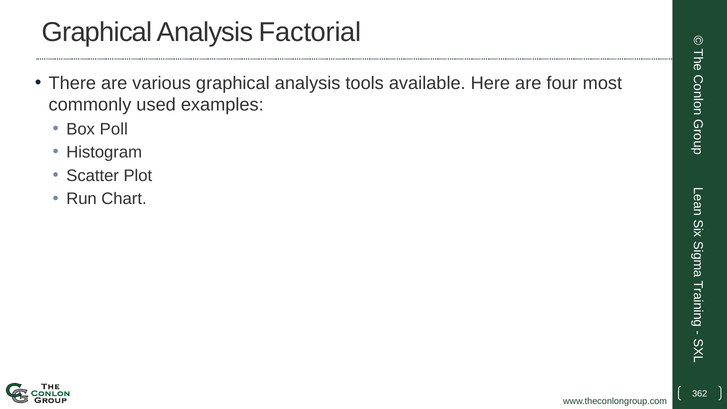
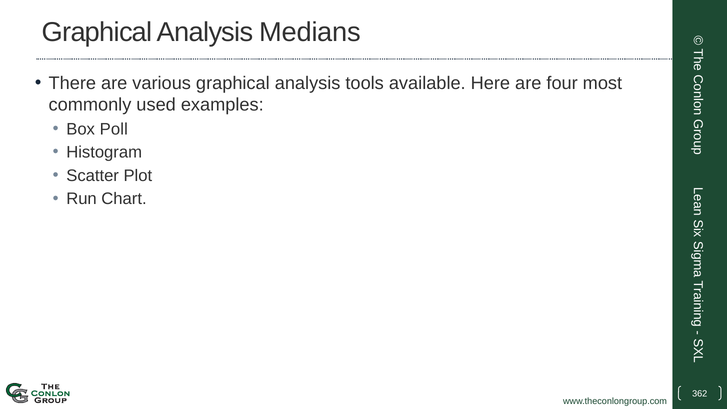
Factorial: Factorial -> Medians (310, 32)
